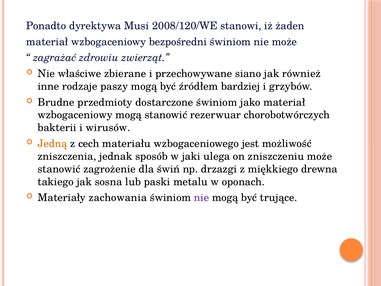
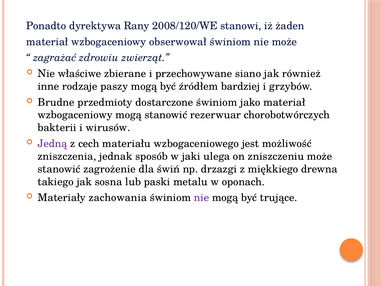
Musi: Musi -> Rany (137, 26)
bezpośredni: bezpośredni -> obserwował (178, 42)
Jedną colour: orange -> purple (52, 144)
